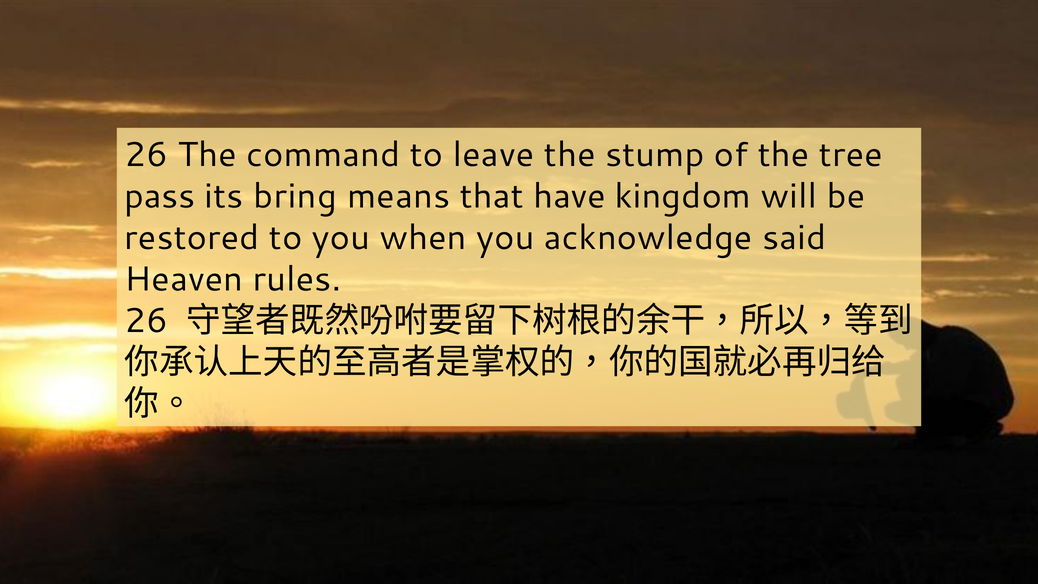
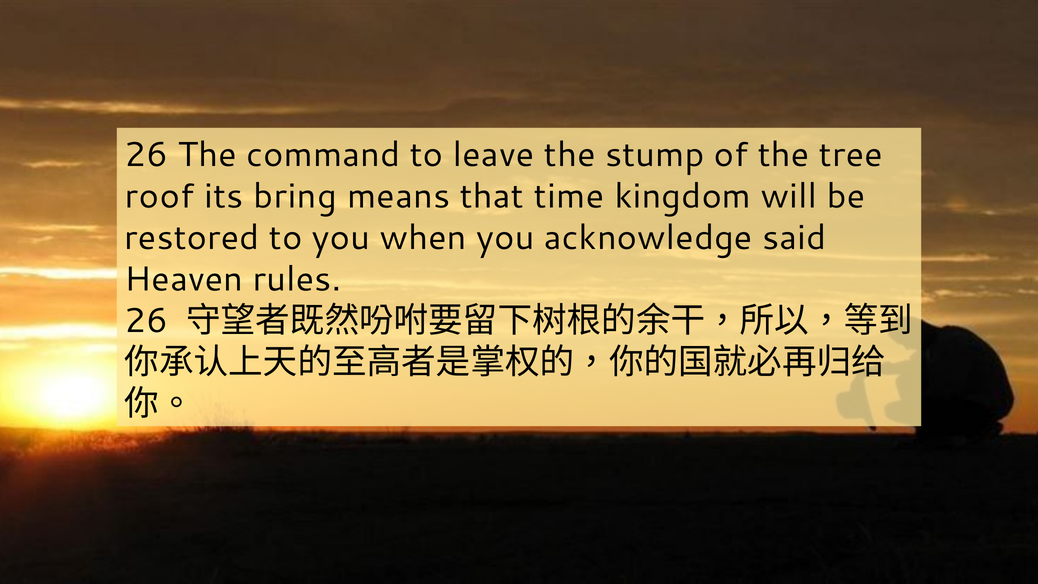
pass: pass -> roof (160, 196)
have: have -> time (569, 196)
